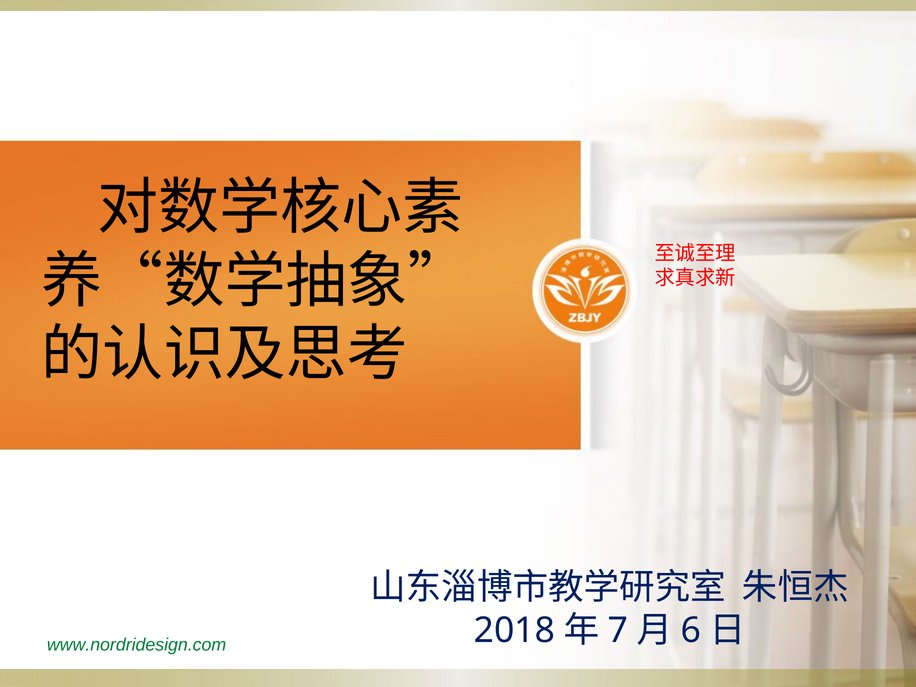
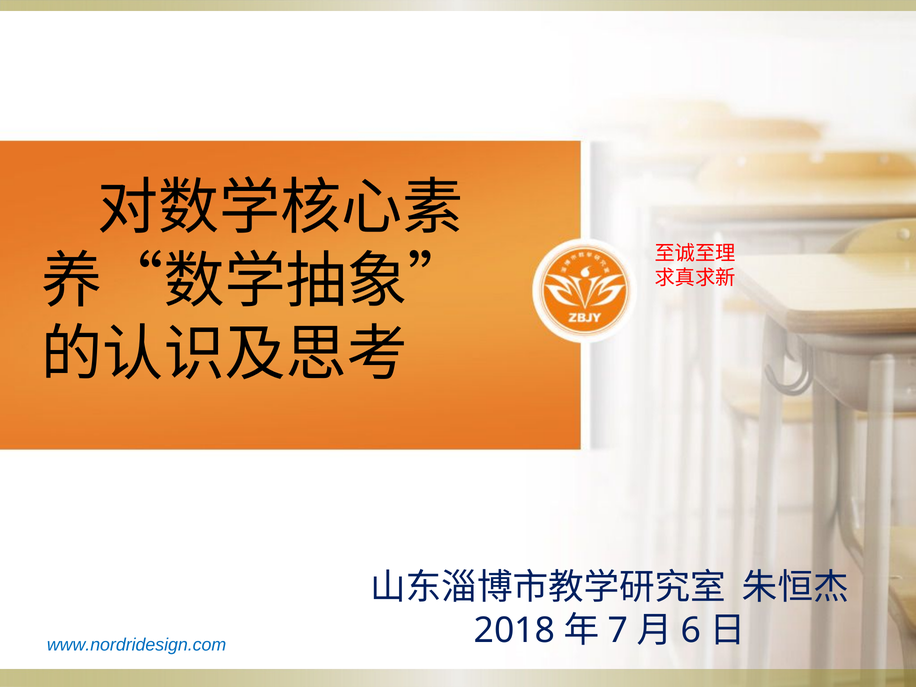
www.nordridesign.com colour: green -> blue (137, 645)
